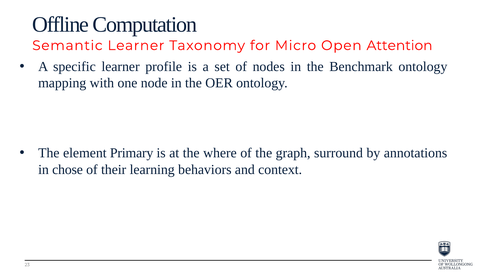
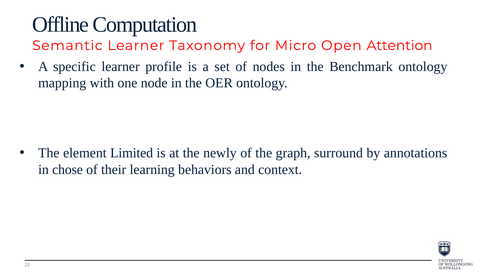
Primary: Primary -> Limited (132, 153)
where: where -> newly (220, 153)
